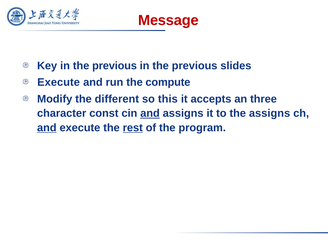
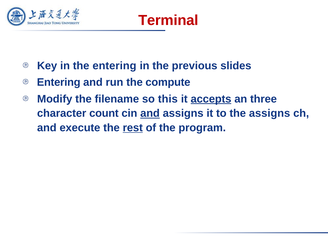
Message: Message -> Terminal (168, 20)
Key in the previous: previous -> entering (114, 66)
Execute: Execute -> Entering (59, 82)
different: different -> filename (117, 99)
accepts underline: none -> present (211, 99)
const: const -> count (104, 113)
and underline: present -> none (47, 128)
